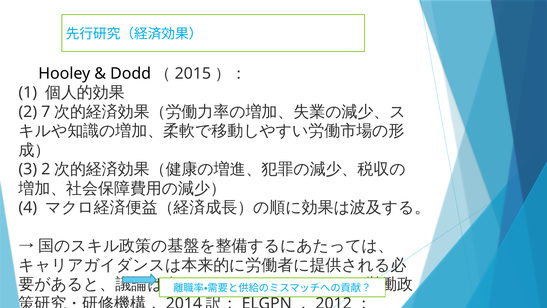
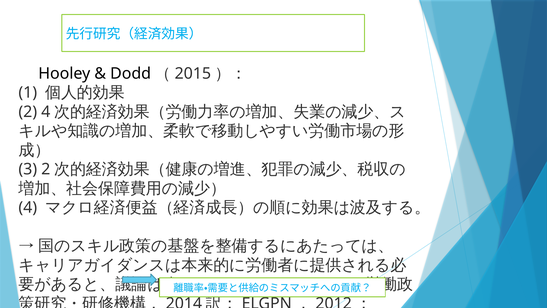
2 7: 7 -> 4 (46, 112)
